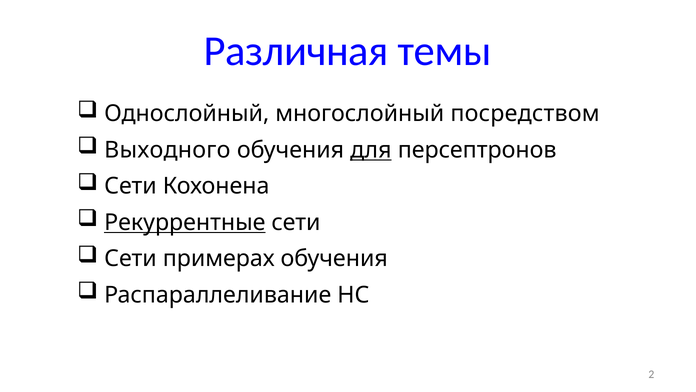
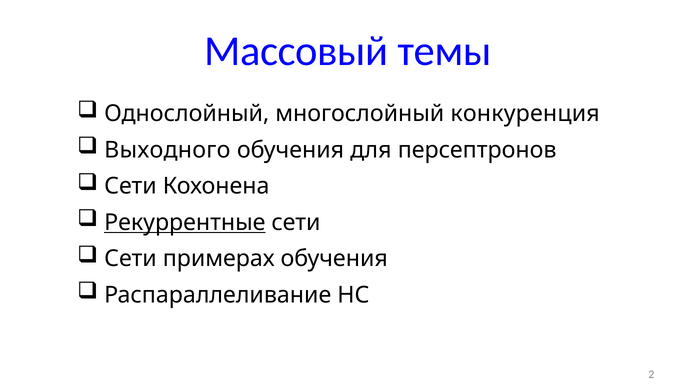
Различная: Различная -> Массовый (296, 51)
посредством: посредством -> конкуренция (525, 114)
для underline: present -> none (371, 150)
